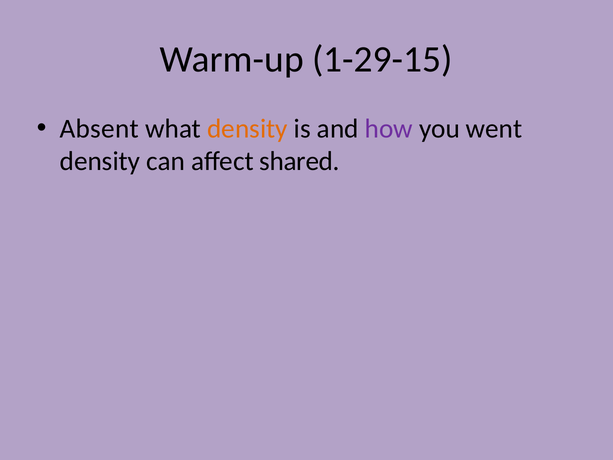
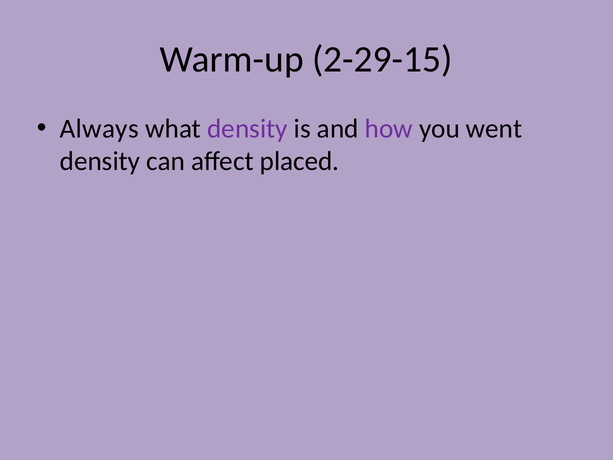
1-29-15: 1-29-15 -> 2-29-15 (382, 59)
Absent: Absent -> Always (99, 129)
density colour: orange -> purple (247, 129)
shared: shared -> placed (299, 161)
